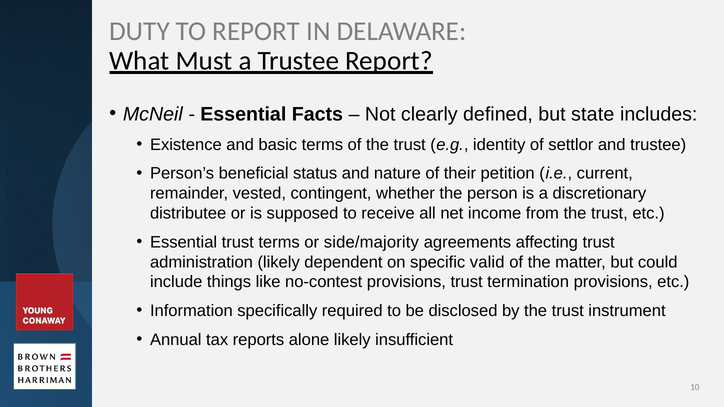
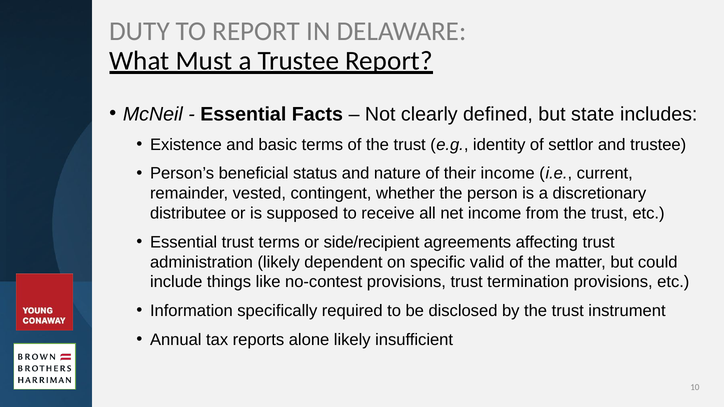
their petition: petition -> income (508, 174)
side/majority: side/majority -> side/recipient (372, 242)
